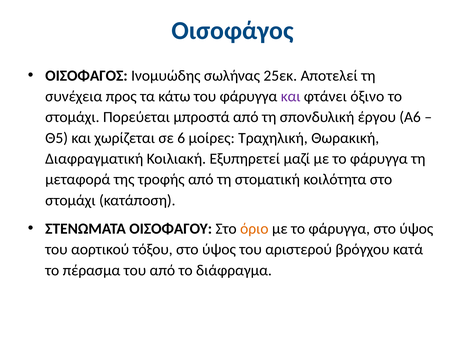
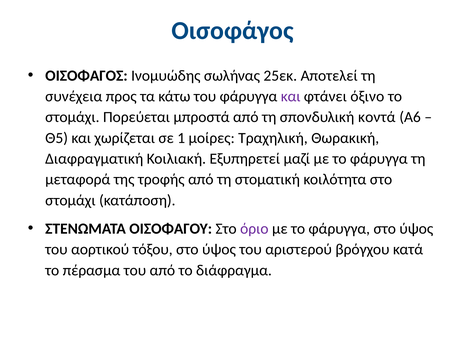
έργου: έργου -> κοντά (377, 117)
6: 6 -> 1 (181, 138)
όριο colour: orange -> purple (254, 229)
